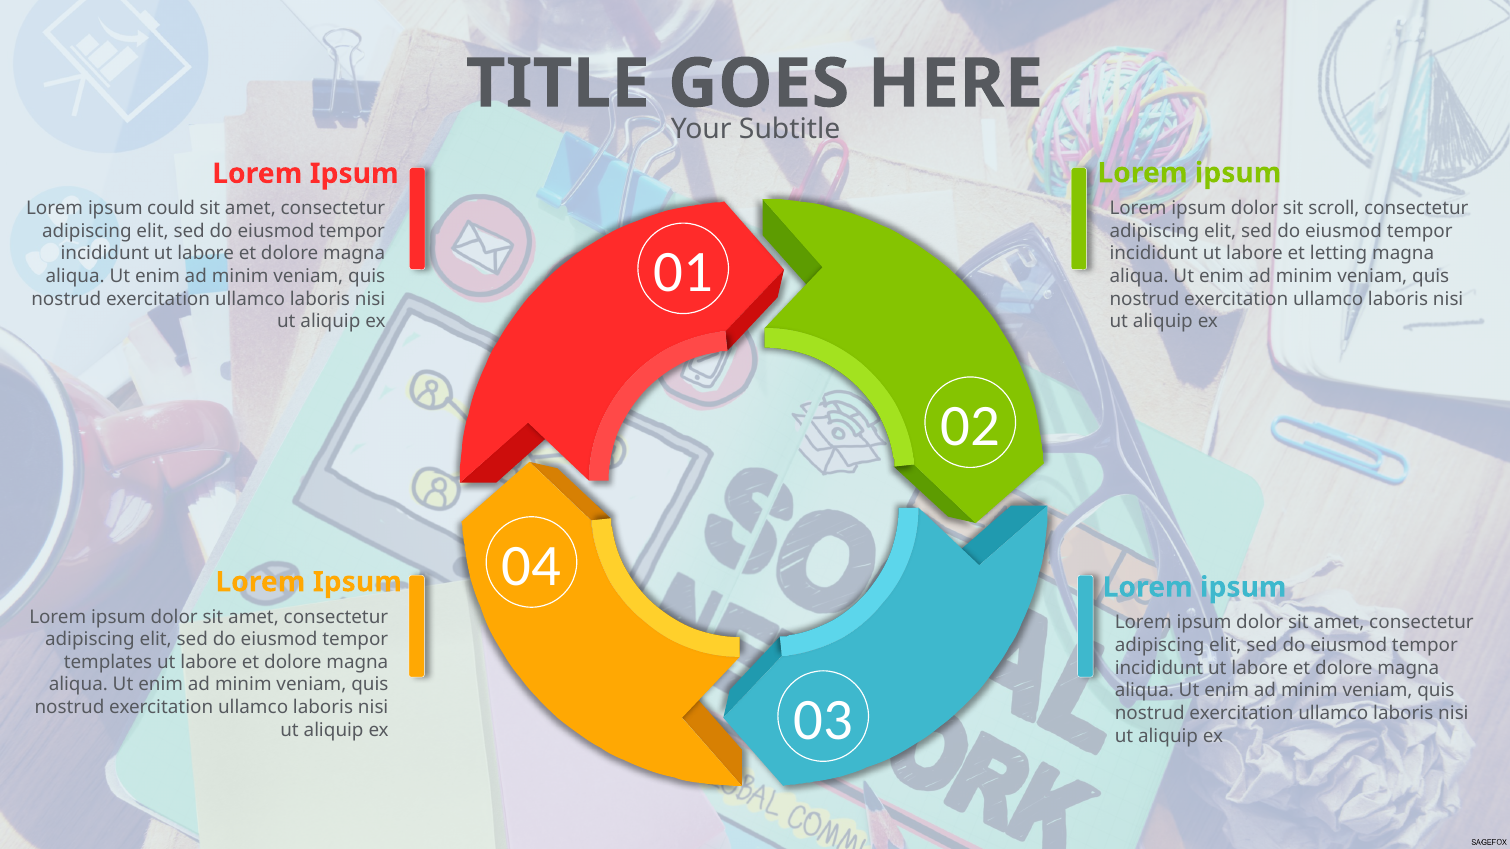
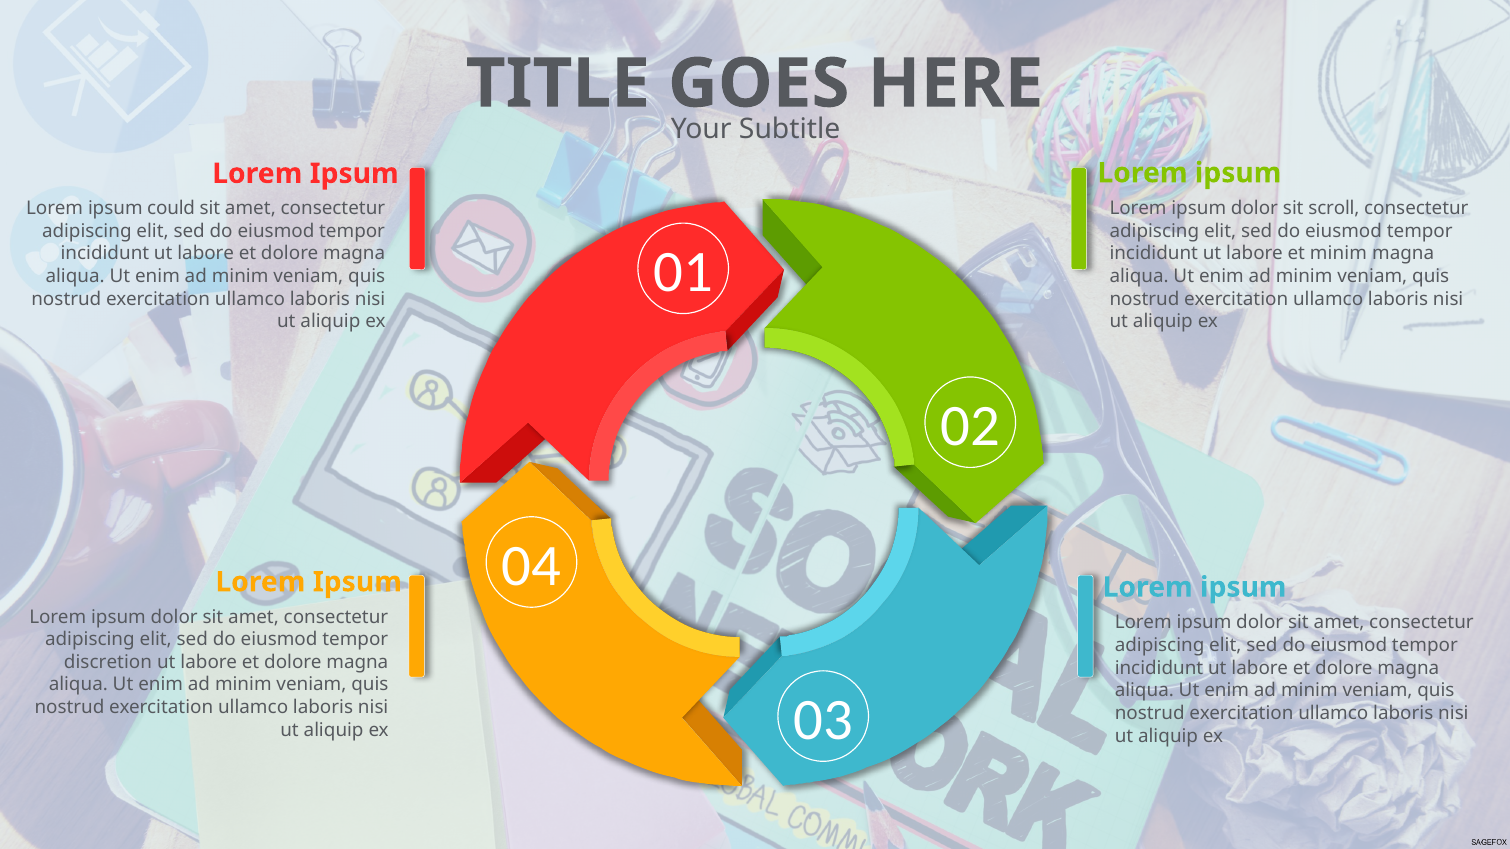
et letting: letting -> minim (1338, 254)
templates: templates -> discretion (108, 662)
